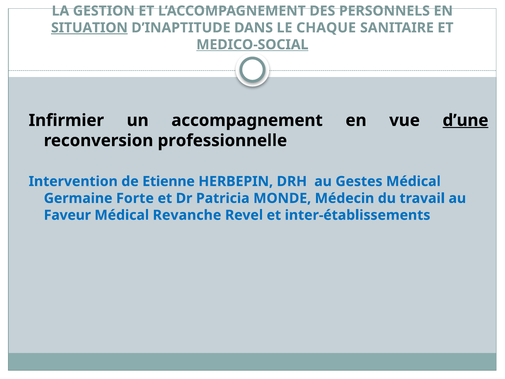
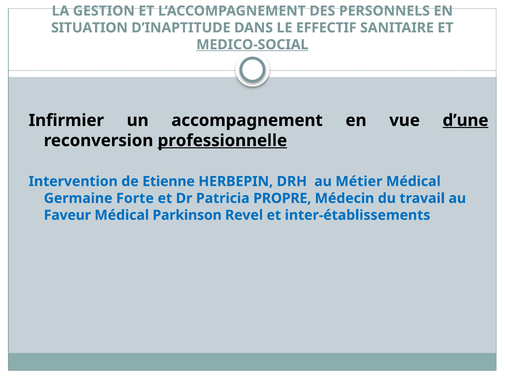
SITUATION underline: present -> none (89, 28)
CHAQUE: CHAQUE -> EFFECTIF (326, 28)
professionnelle underline: none -> present (222, 140)
Gestes: Gestes -> Métier (359, 181)
MONDE: MONDE -> PROPRE (282, 198)
Revanche: Revanche -> Parkinson (187, 215)
